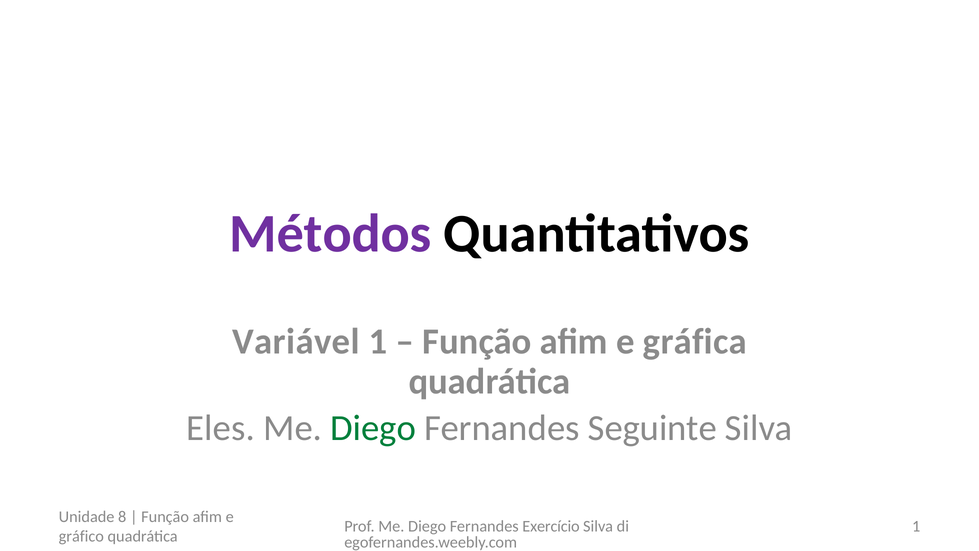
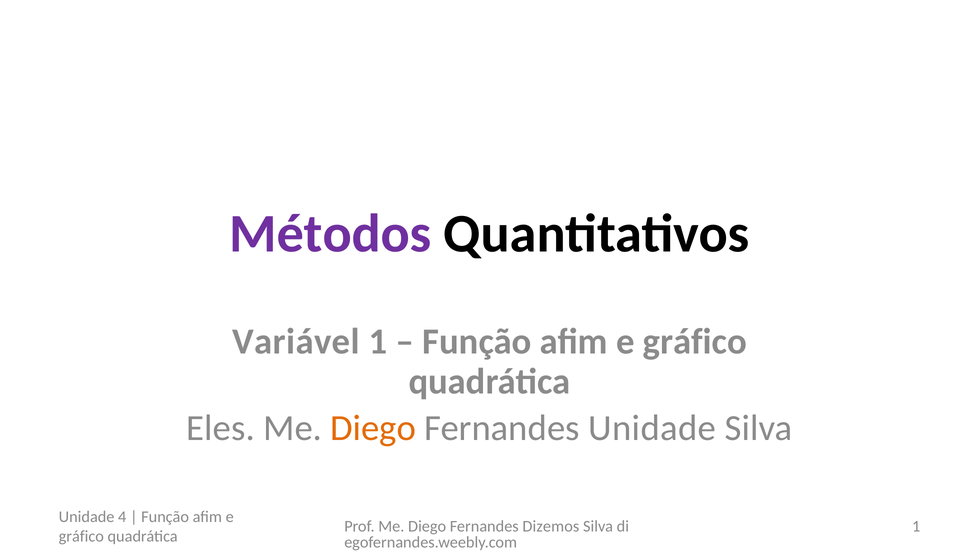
gráfica: gráfica -> gráfico (695, 342)
Diego colour: green -> orange (373, 428)
Fernandes Seguinte: Seguinte -> Unidade (652, 428)
8: 8 -> 4 (122, 516)
Exercício: Exercício -> Dizemos (551, 526)
